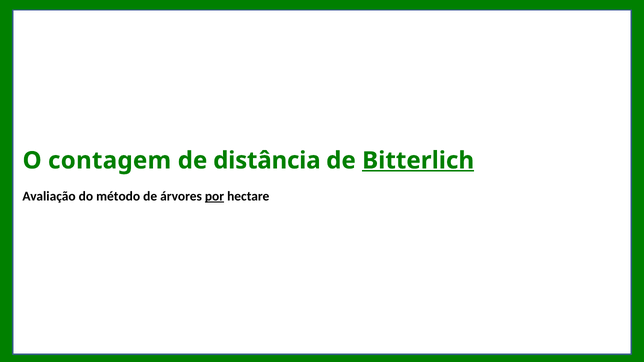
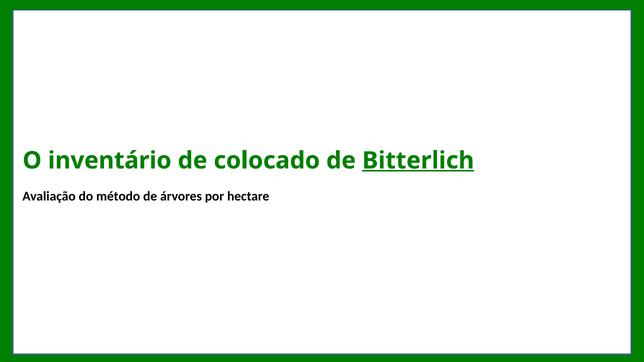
contagem: contagem -> inventário (110, 161)
distância: distância -> colocado (267, 161)
por underline: present -> none (215, 196)
